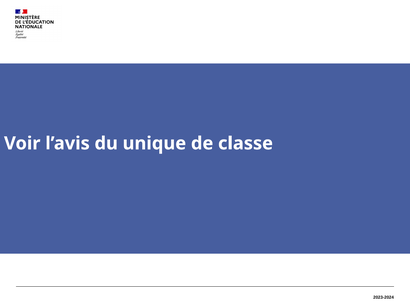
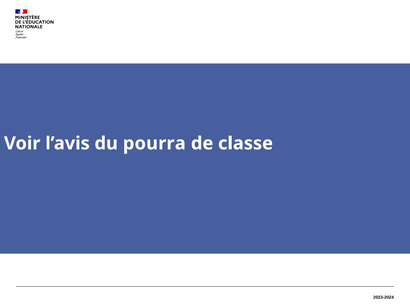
unique: unique -> pourra (154, 143)
